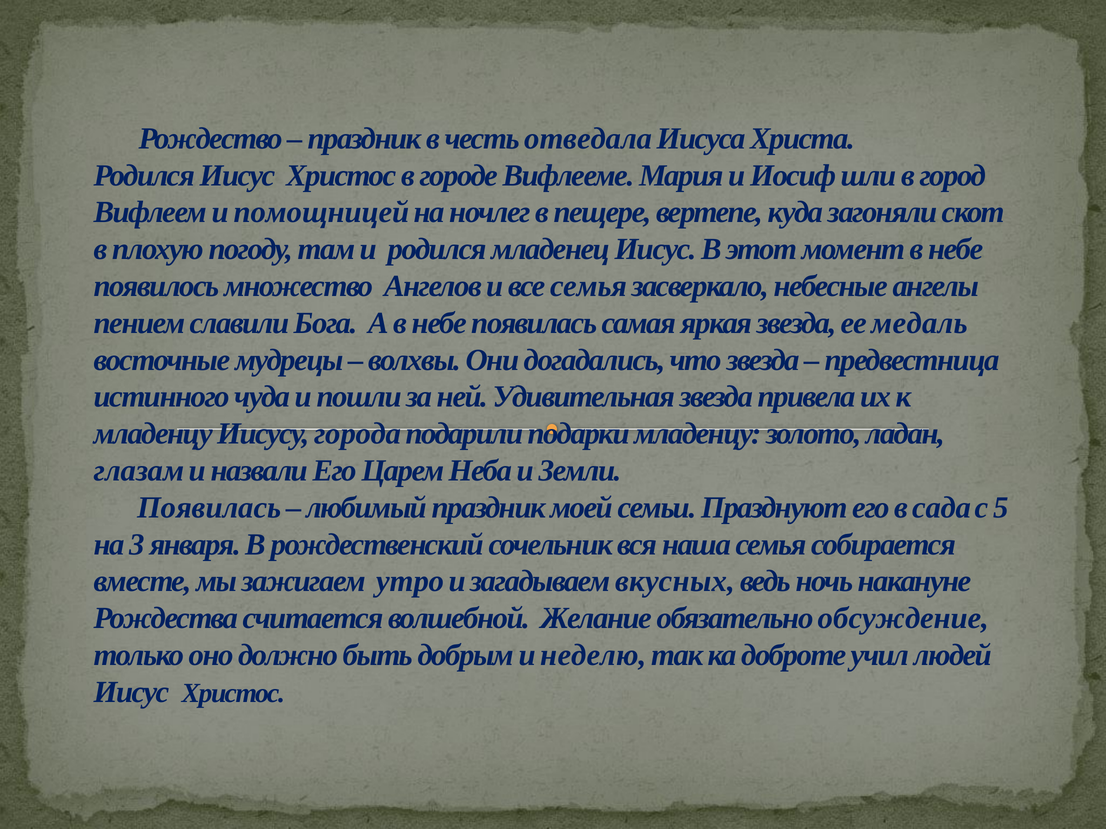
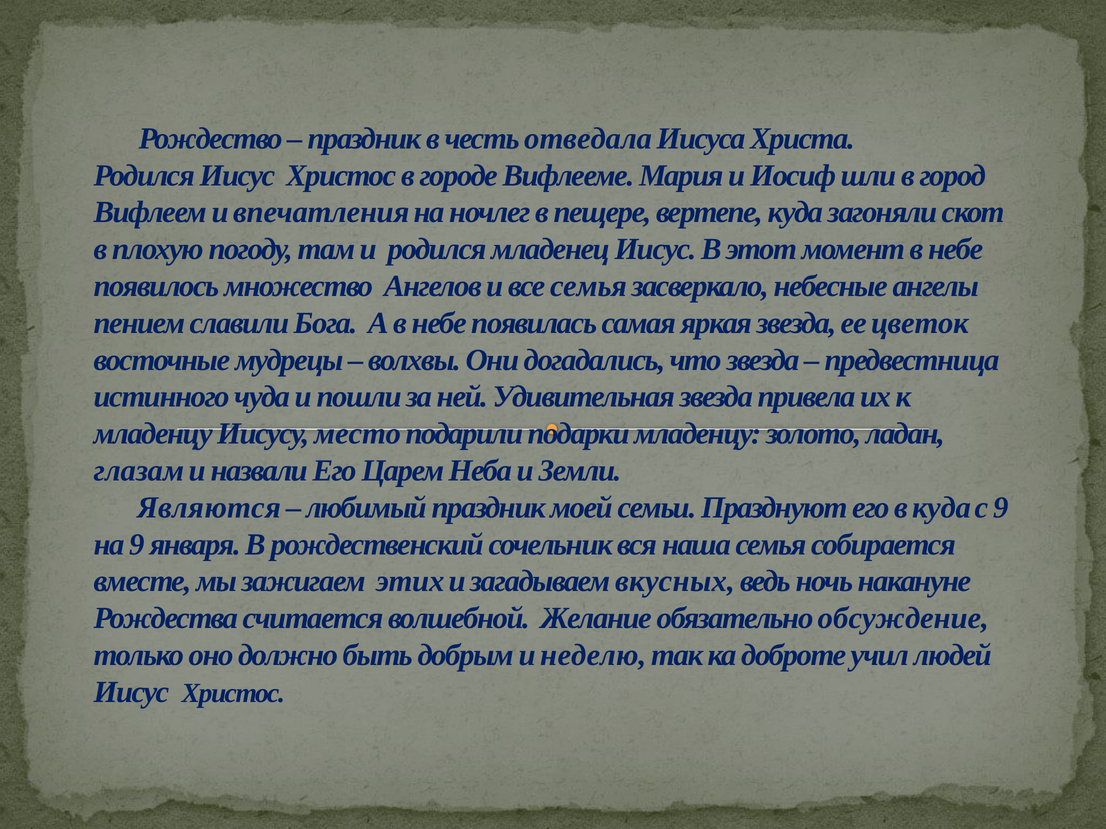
помощницей: помощницей -> впечатления (322, 212)
медаль: медаль -> цветок (920, 323)
города: города -> место (358, 434)
Появилась: Появилась -> Являются (209, 508)
в сада: сада -> куда (942, 508)
с 5: 5 -> 9 (1001, 508)
на 3: 3 -> 9 (137, 545)
утро: утро -> этих (410, 582)
